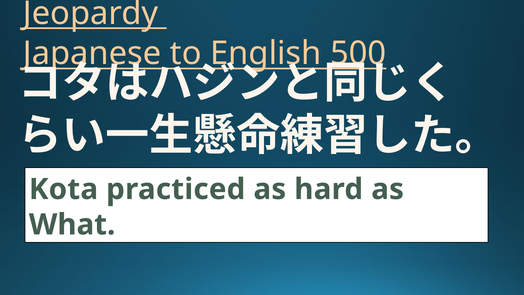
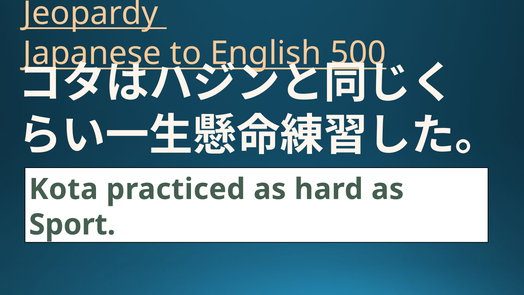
What: What -> Sport (72, 225)
